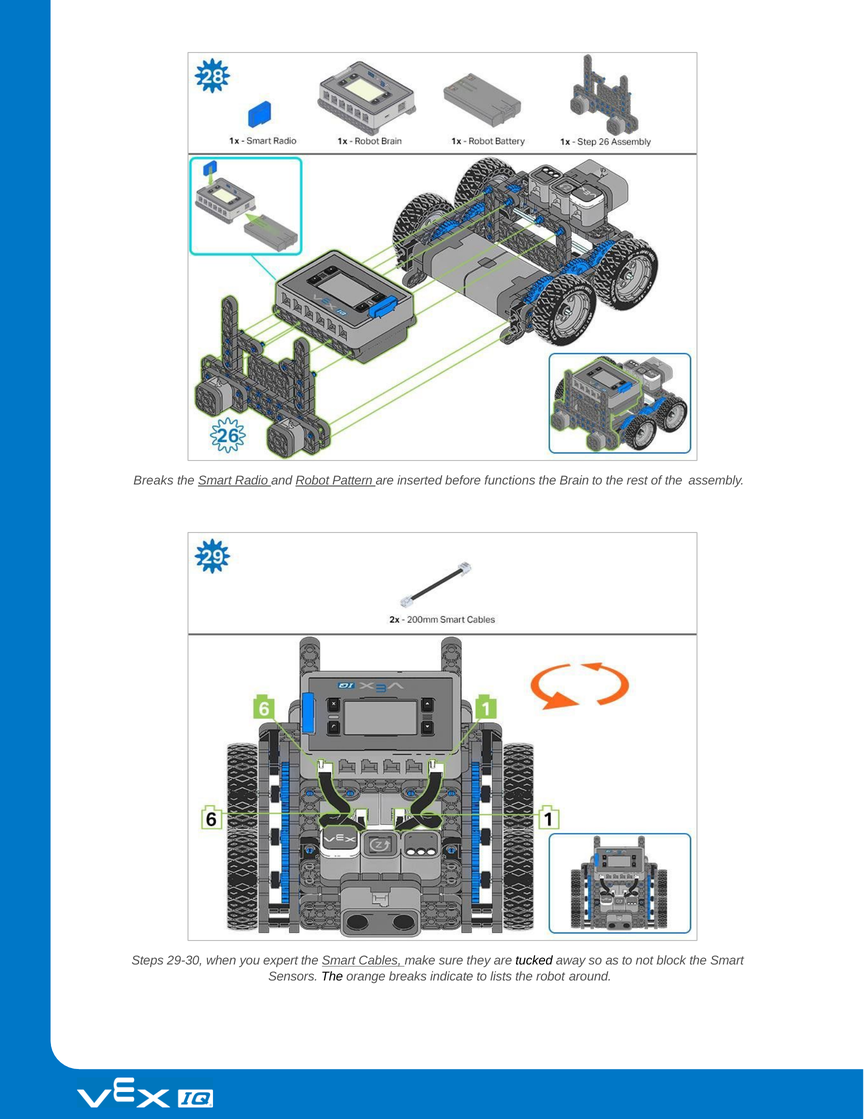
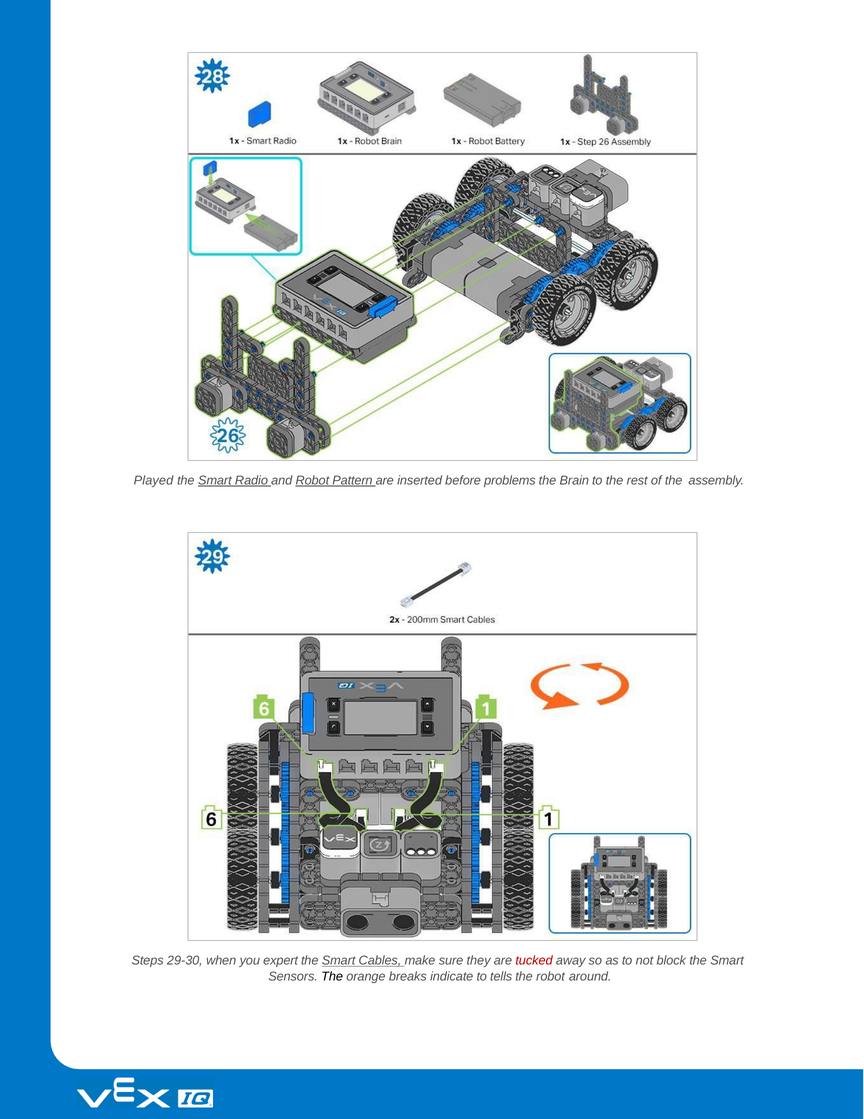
Breaks: Breaks -> Played (153, 480)
functions: functions -> problems (510, 480)
tucked colour: black -> red (534, 960)
lists: lists -> tells (501, 976)
